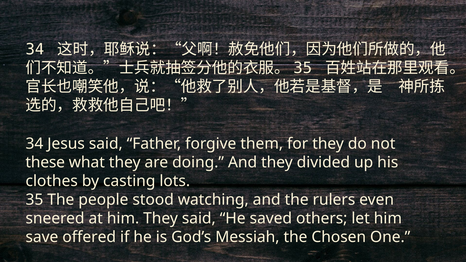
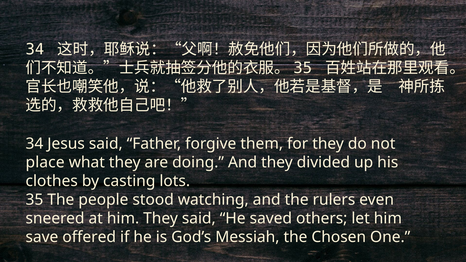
these: these -> place (45, 163)
